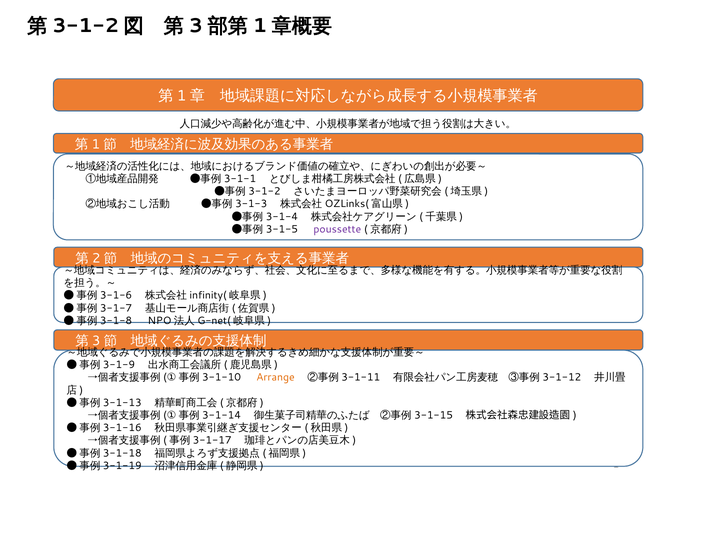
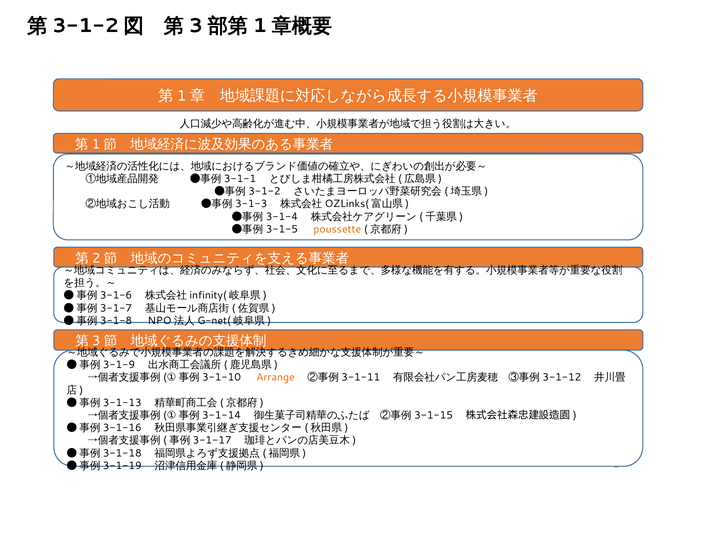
poussette colour: purple -> orange (337, 229)
